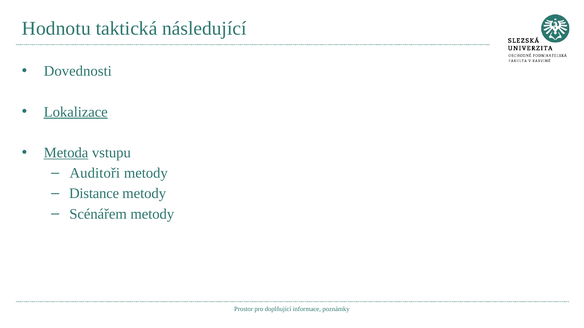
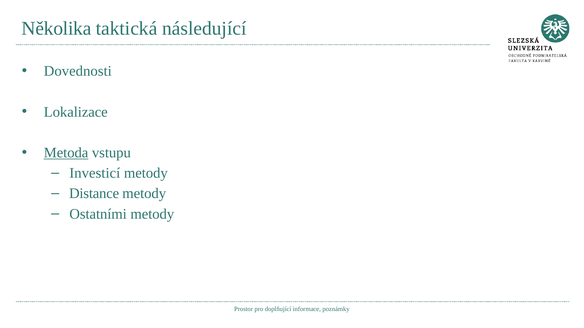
Hodnotu: Hodnotu -> Několika (56, 28)
Lokalizace underline: present -> none (76, 112)
Auditoři: Auditoři -> Investicí (95, 173)
Scénářem: Scénářem -> Ostatními (98, 214)
